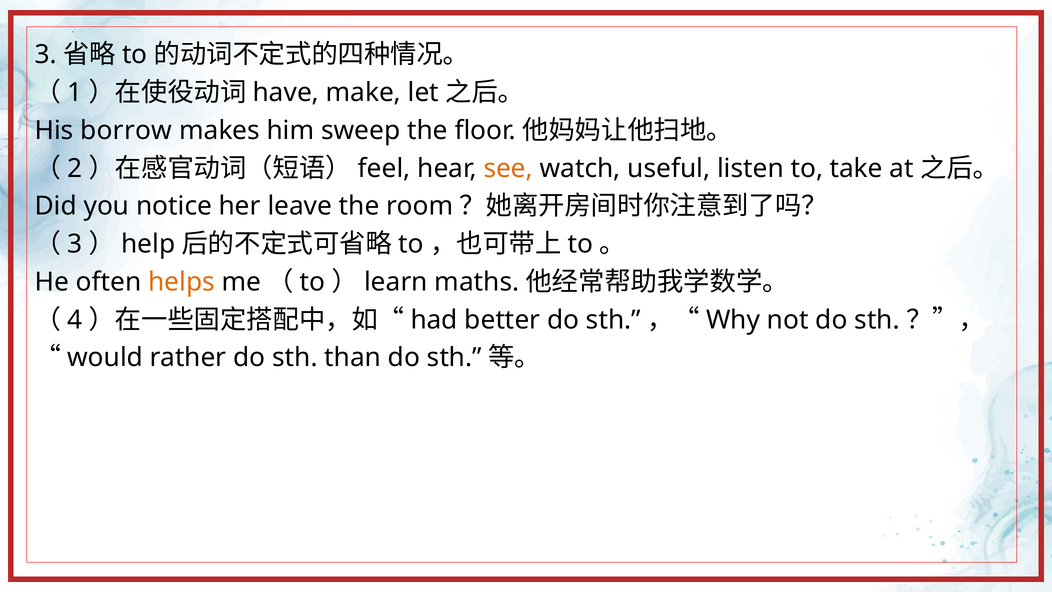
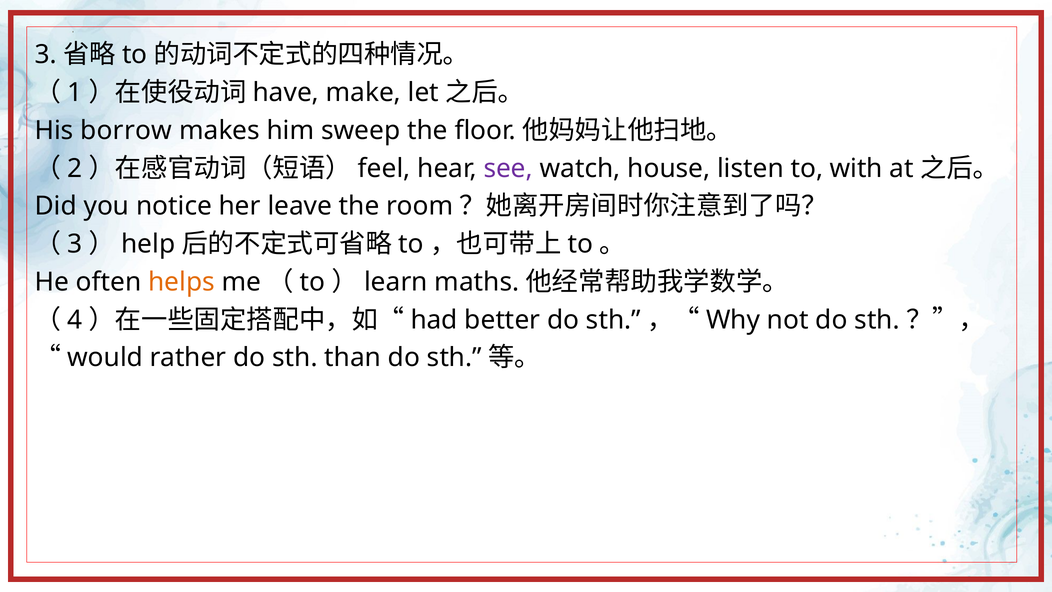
see colour: orange -> purple (508, 168)
useful: useful -> house (669, 168)
take: take -> with (856, 168)
